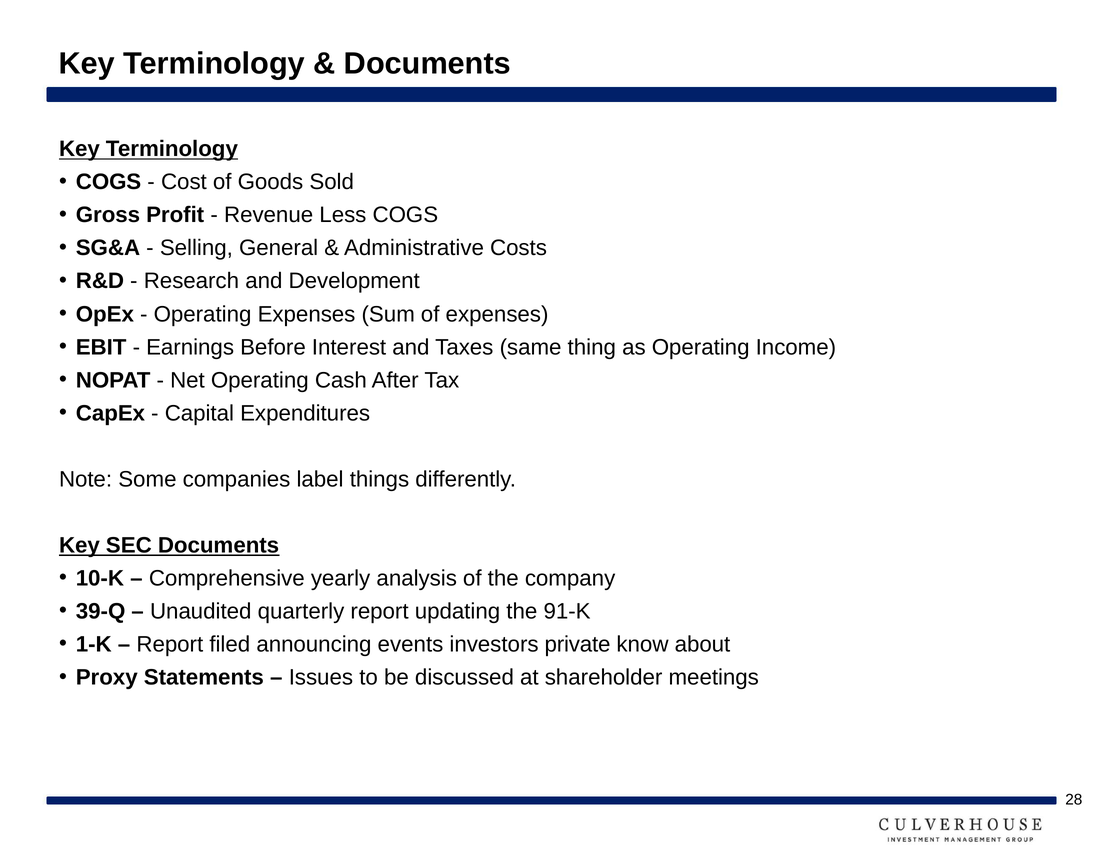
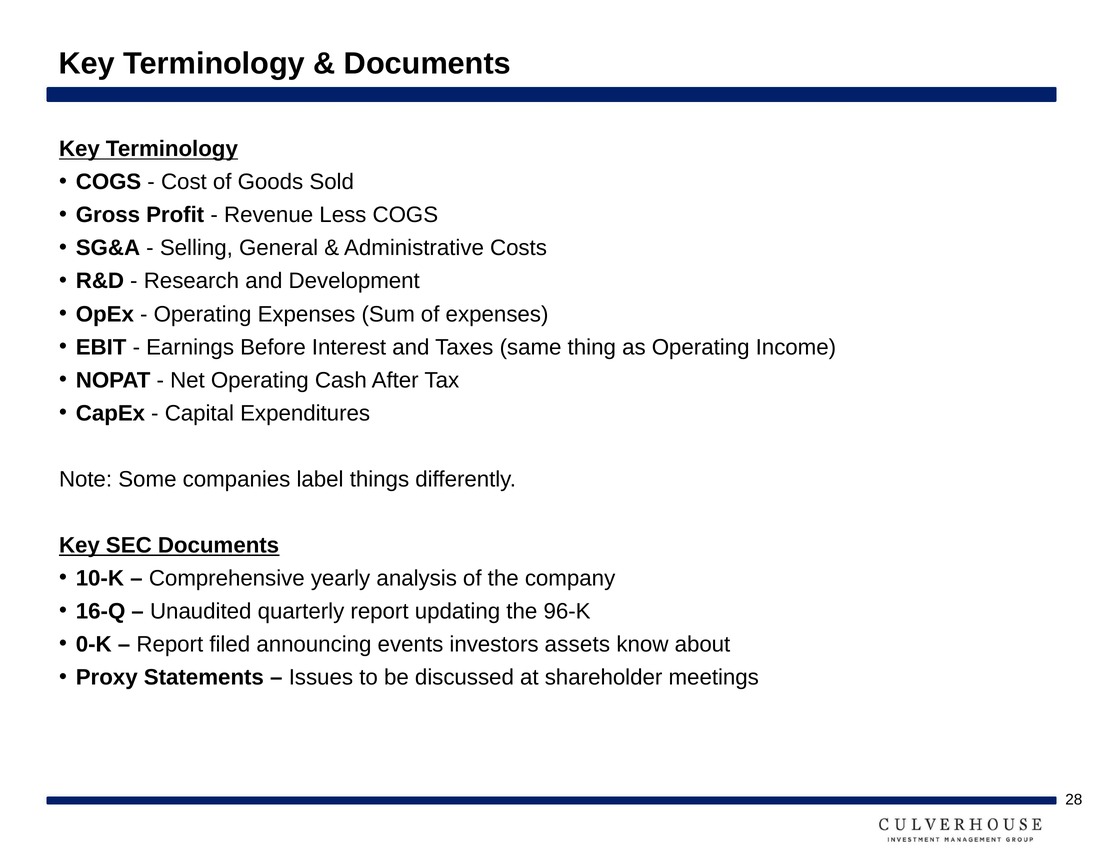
39-Q: 39-Q -> 16-Q (101, 611)
91-K: 91-K -> 96-K (567, 611)
1-K: 1-K -> 0-K (94, 644)
private: private -> assets (577, 644)
